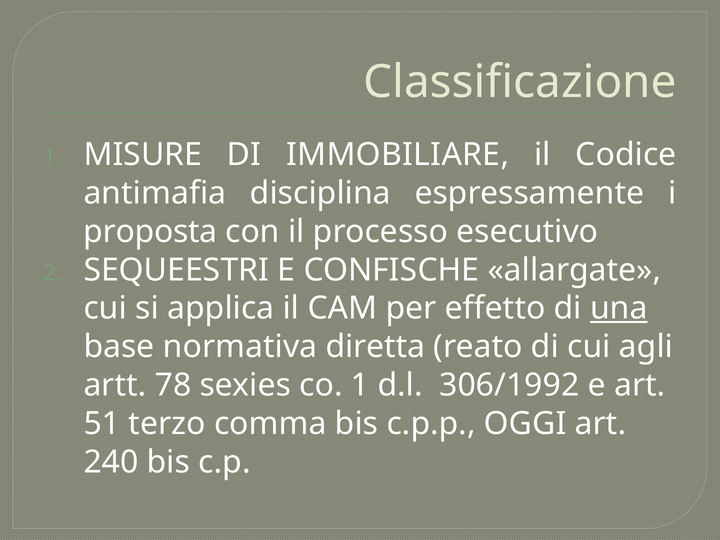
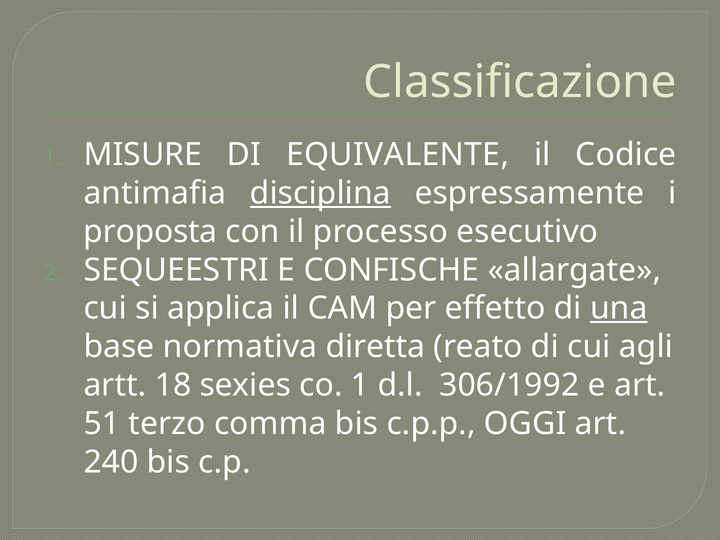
IMMOBILIARE: IMMOBILIARE -> EQUIVALENTE (398, 155)
disciplina underline: none -> present (320, 193)
78: 78 -> 18 (173, 385)
